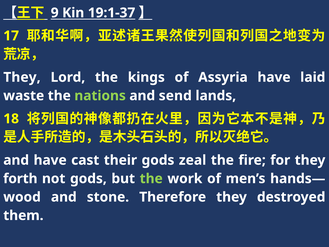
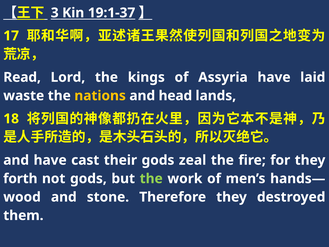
9: 9 -> 3 (55, 13)
They: They -> Read (22, 77)
nations colour: light green -> yellow (100, 96)
send: send -> head (175, 96)
